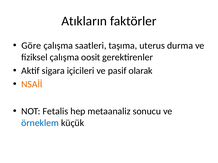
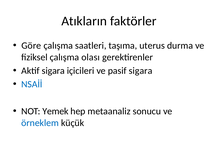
oosit: oosit -> olası (91, 57)
pasif olarak: olarak -> sigara (141, 71)
NSAİİ colour: orange -> blue (32, 85)
Fetalis: Fetalis -> Yemek (55, 112)
